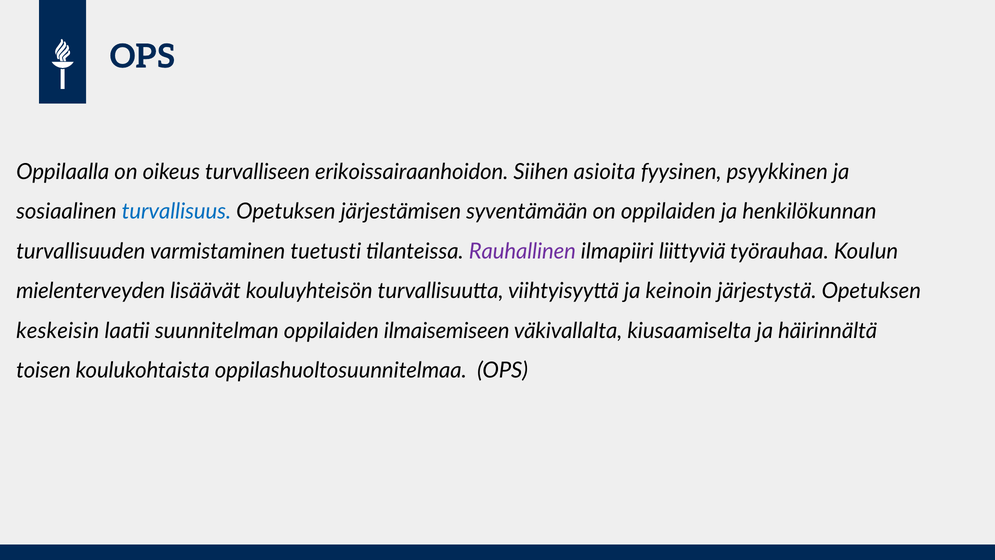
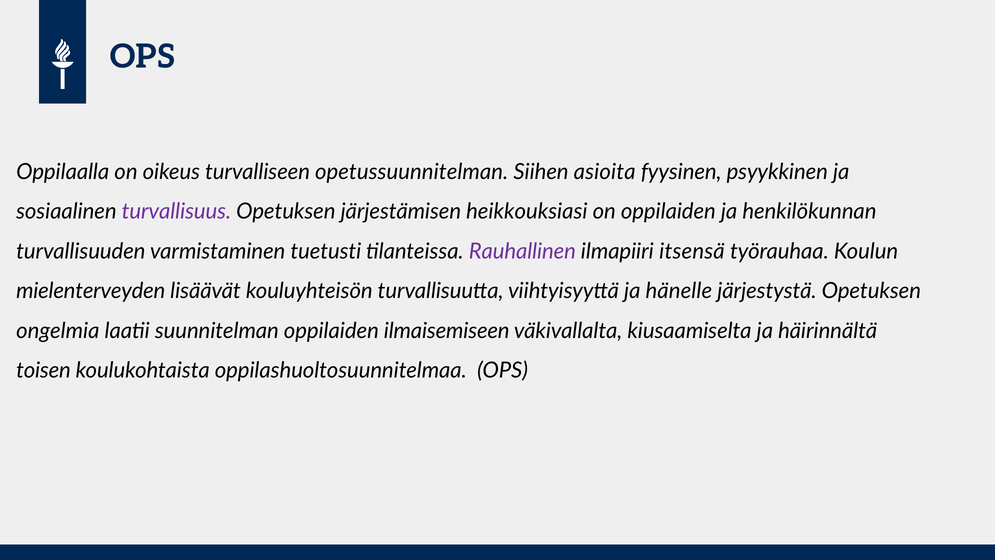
erikoissairaanhoidon: erikoissairaanhoidon -> opetussuunnitelman (412, 172)
turvallisuus colour: blue -> purple (176, 211)
syventämään: syventämään -> heikkouksiasi (527, 211)
liittyviä: liittyviä -> itsensä (692, 251)
keinoin: keinoin -> hänelle (679, 291)
keskeisin: keskeisin -> ongelmia (58, 331)
